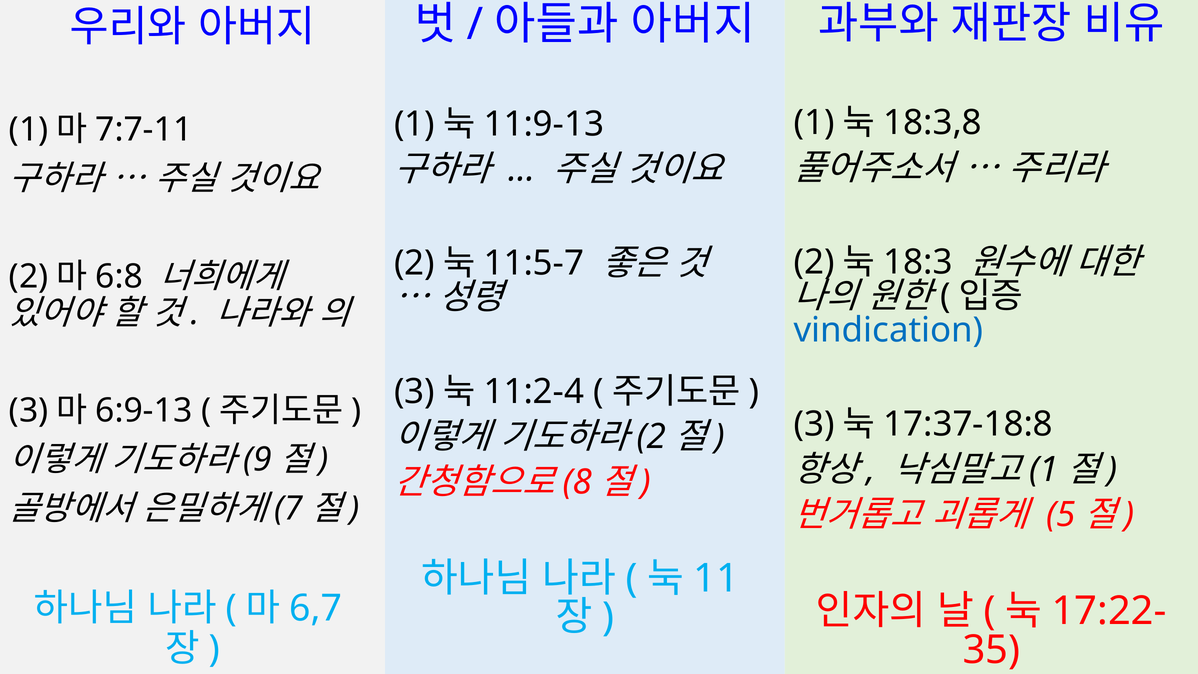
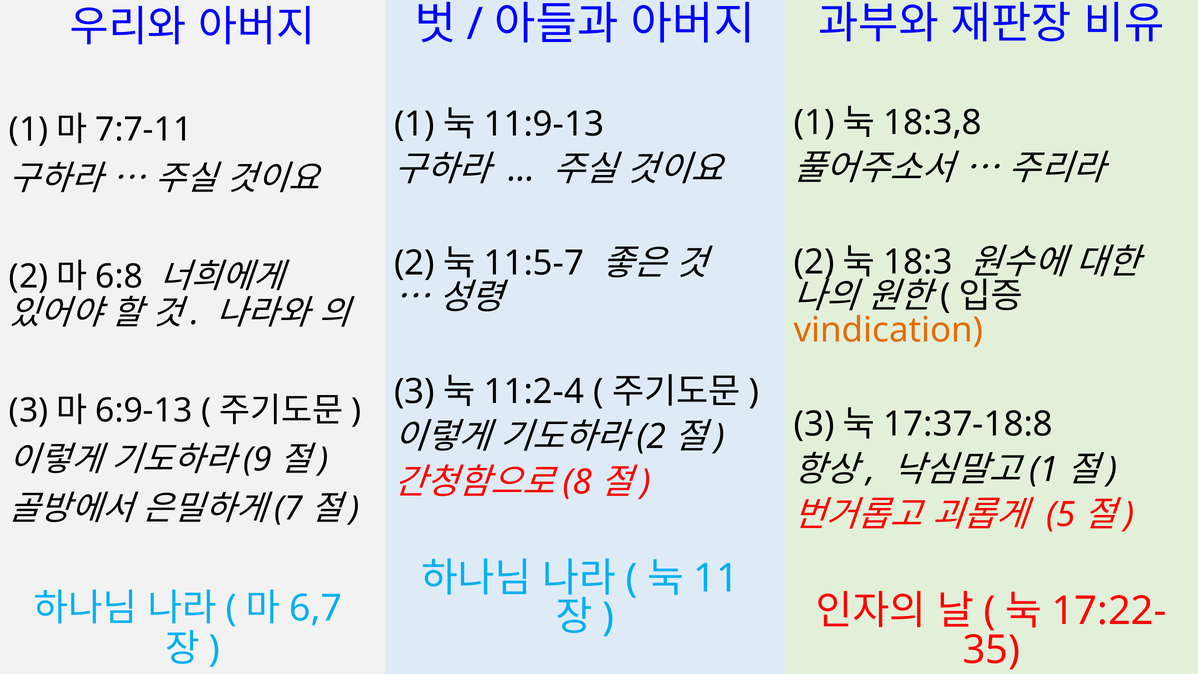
vindication colour: blue -> orange (889, 330)
